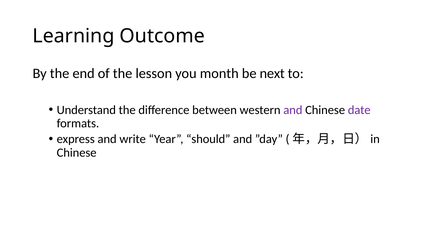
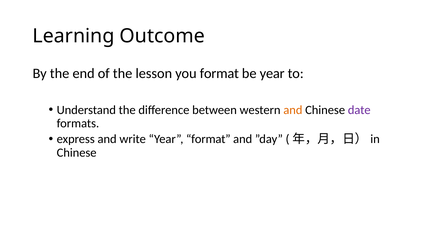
you month: month -> format (219, 73)
be next: next -> year (272, 73)
and colour: purple -> orange (293, 110)
Year should: should -> format (208, 139)
